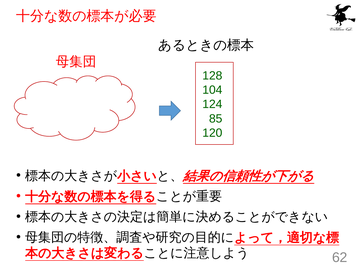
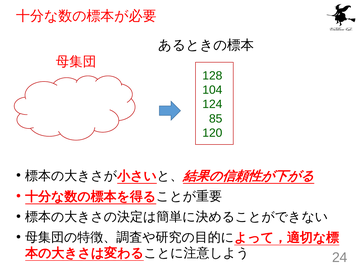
62: 62 -> 24 (340, 258)
